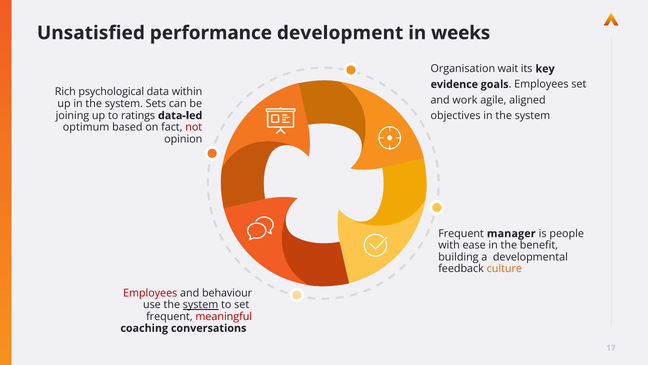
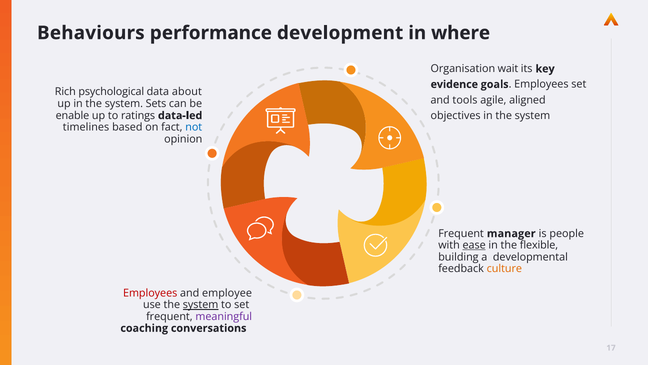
Unsatisfied: Unsatisfied -> Behaviours (91, 33)
weeks: weeks -> where (461, 33)
within: within -> about (187, 92)
work: work -> tools (465, 100)
joining: joining -> enable (72, 115)
optimum: optimum -> timelines (86, 127)
not colour: red -> blue (194, 127)
ease underline: none -> present (474, 245)
benefit: benefit -> flexible (539, 245)
behaviour: behaviour -> employee (227, 293)
meaningful colour: red -> purple (224, 316)
